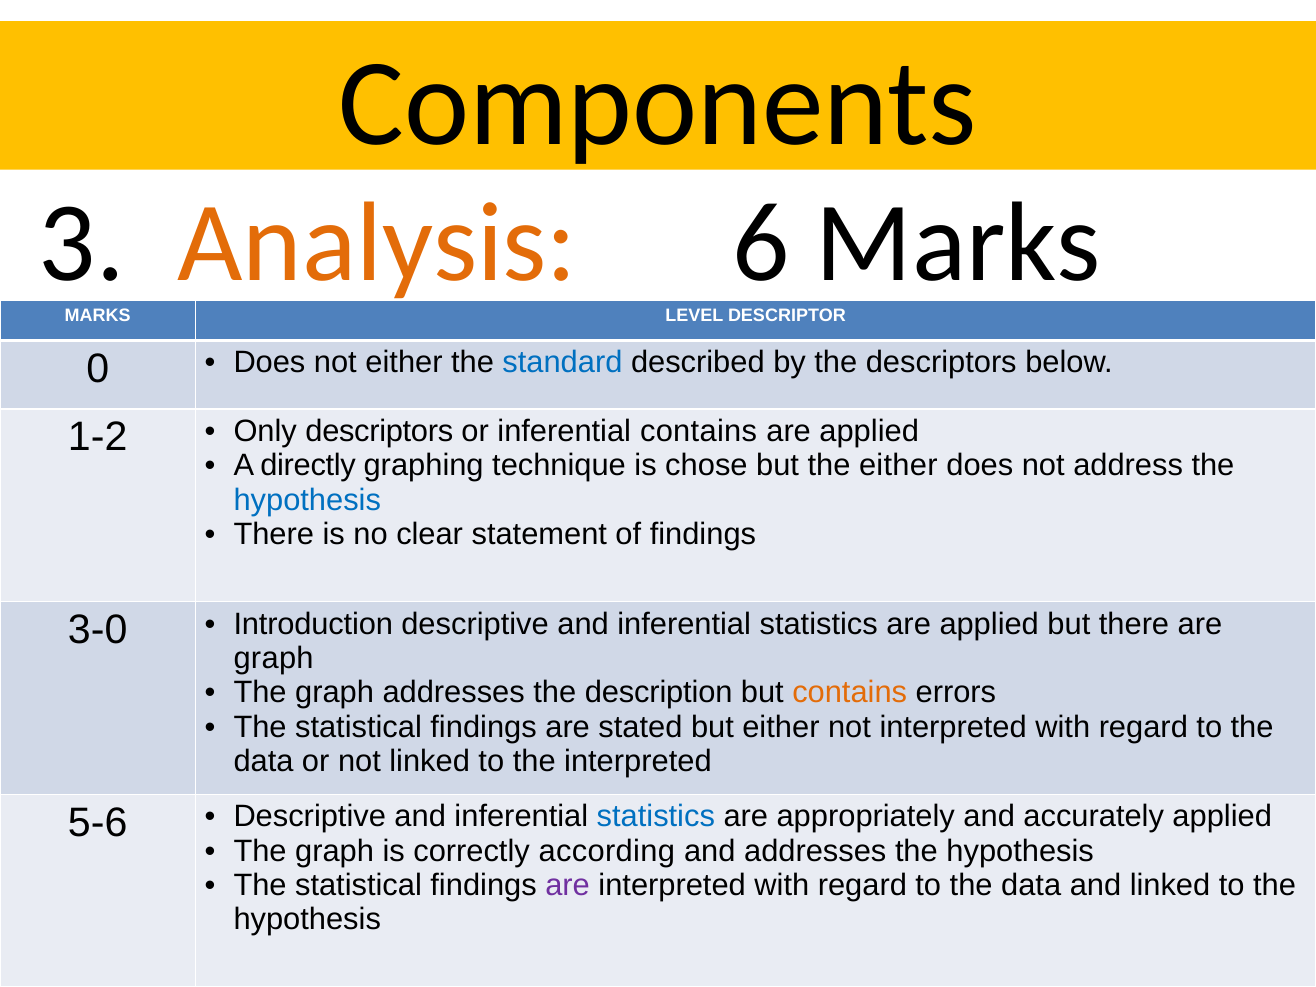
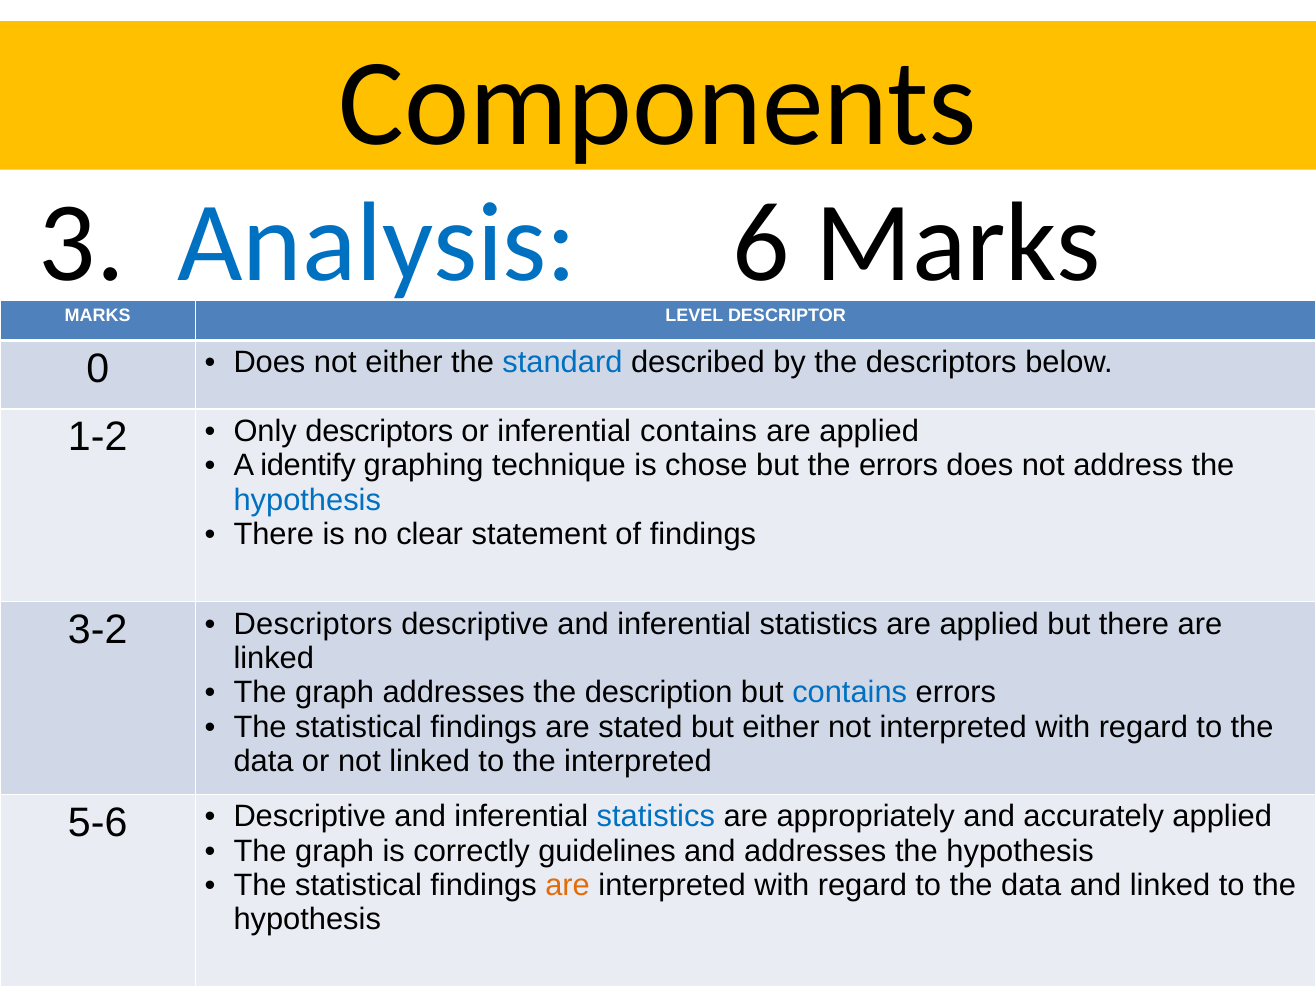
Analysis colour: orange -> blue (377, 243)
directly: directly -> identify (308, 466)
the either: either -> errors (899, 466)
3-0: 3-0 -> 3-2 (98, 630)
Introduction: Introduction -> Descriptors (313, 624)
graph: graph -> linked (274, 658)
contains colour: orange -> blue (850, 693)
according: according -> guidelines (607, 851)
are colour: purple -> orange (568, 885)
